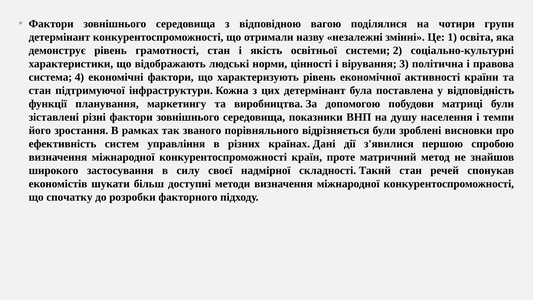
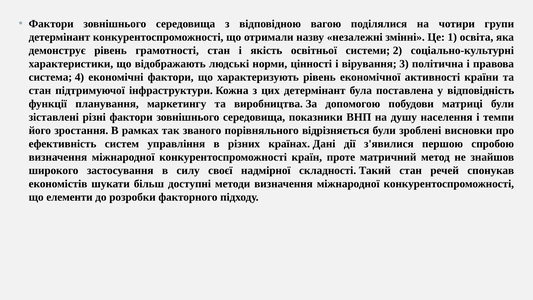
спочатку: спочатку -> елементи (69, 197)
